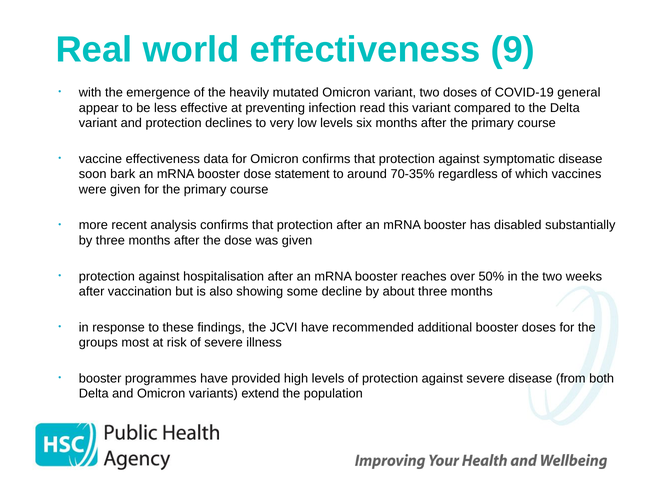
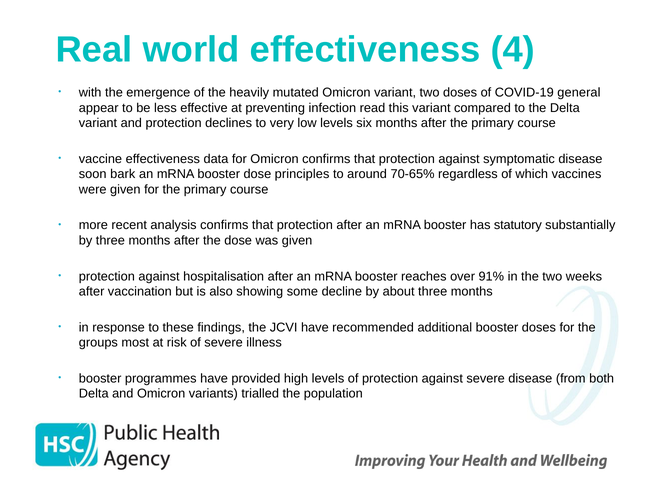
9: 9 -> 4 (513, 50)
statement: statement -> principles (302, 174)
70-35%: 70-35% -> 70-65% (413, 174)
disabled: disabled -> statutory (518, 225)
50%: 50% -> 91% (491, 276)
extend: extend -> trialled (260, 394)
